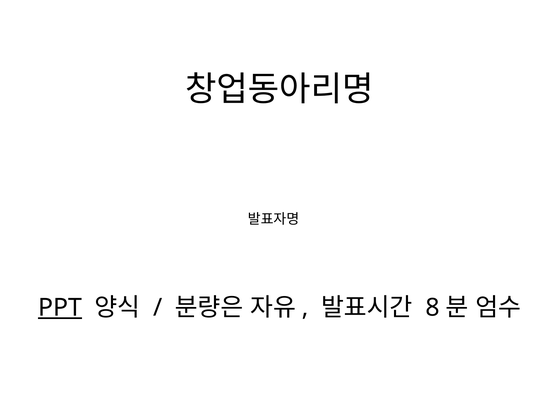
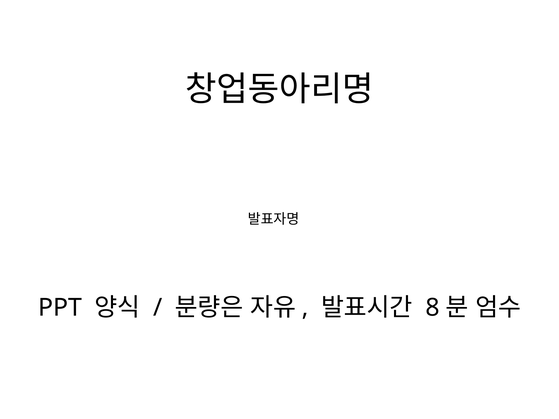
PPT underline: present -> none (60, 308)
